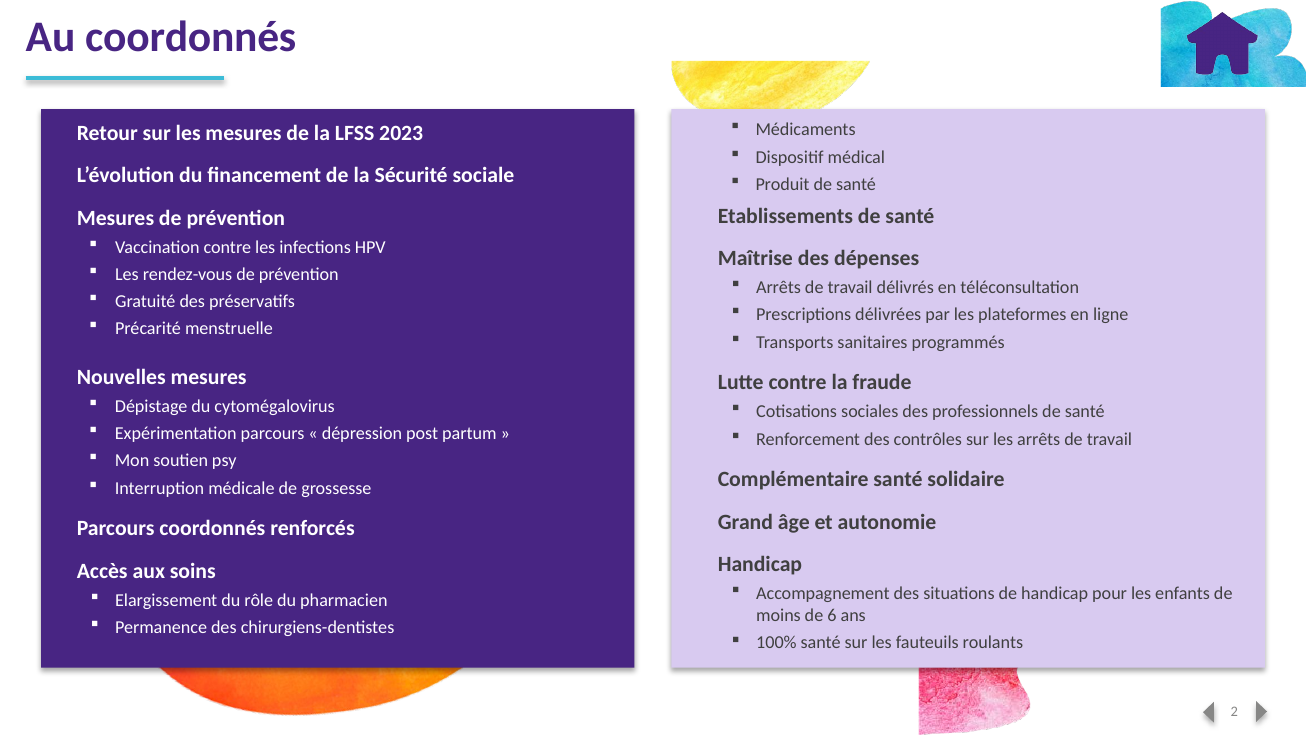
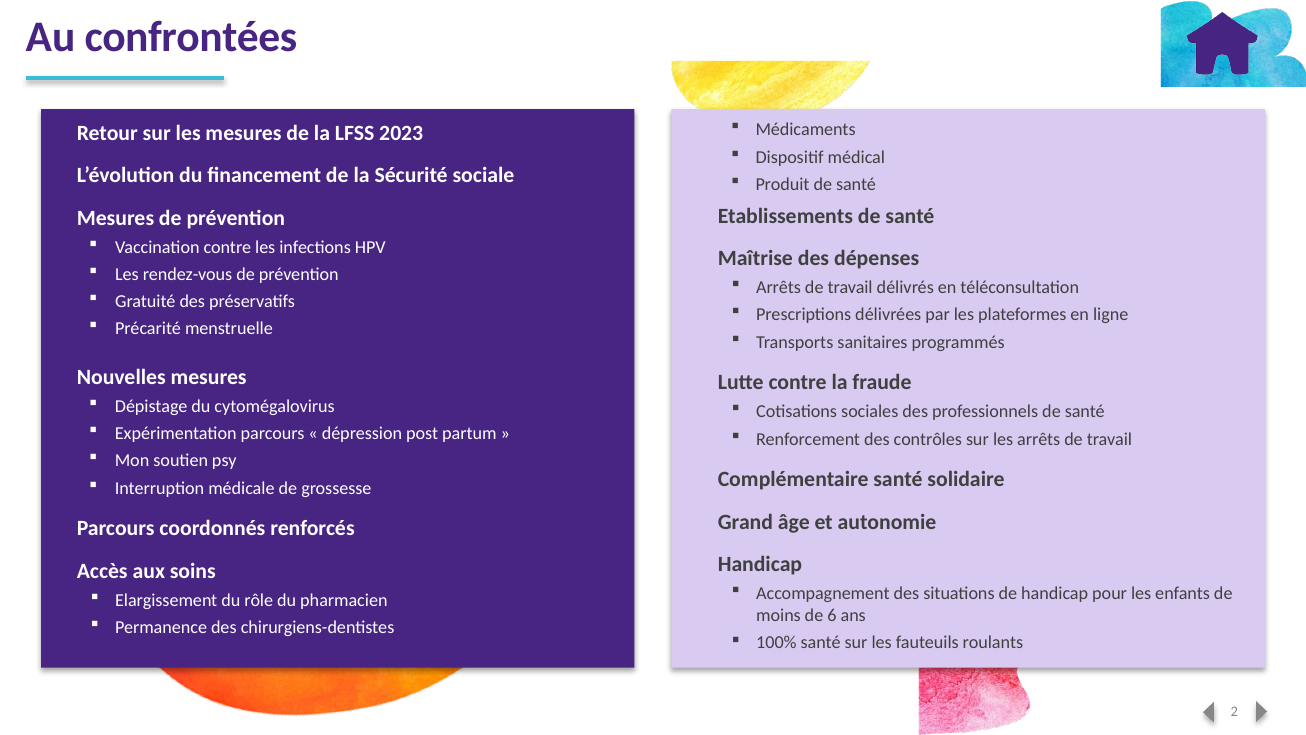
Au coordonnés: coordonnés -> confrontées (191, 37)
